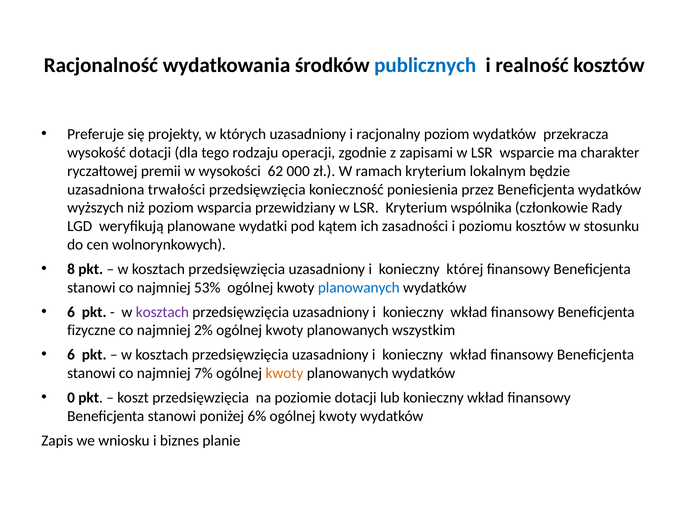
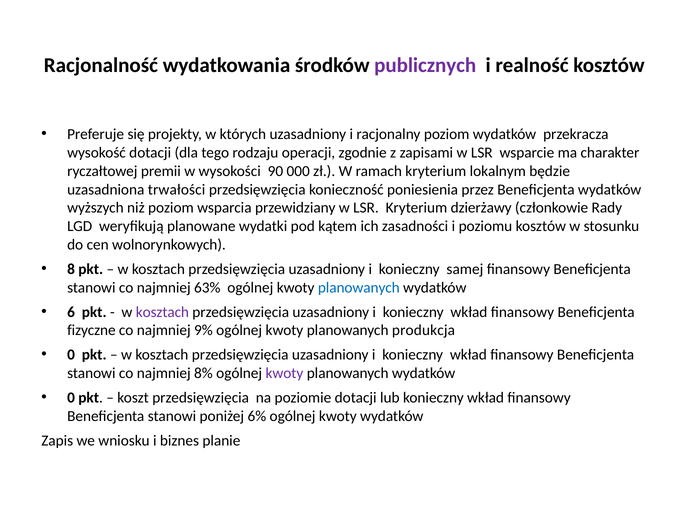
publicznych colour: blue -> purple (425, 65)
62: 62 -> 90 (275, 171)
wspólnika: wspólnika -> dzierżawy (481, 208)
której: której -> samej (465, 269)
53%: 53% -> 63% (207, 287)
2%: 2% -> 9% (203, 330)
wszystkim: wszystkim -> produkcja (423, 330)
6: 6 -> 0 (71, 355)
7%: 7% -> 8% (203, 373)
kwoty colour: orange -> purple (284, 373)
